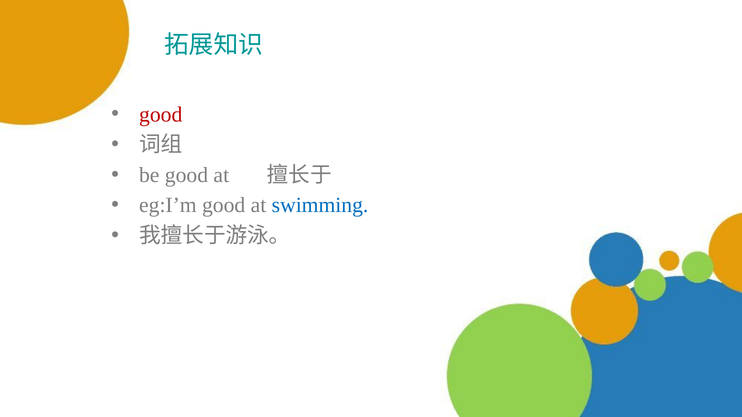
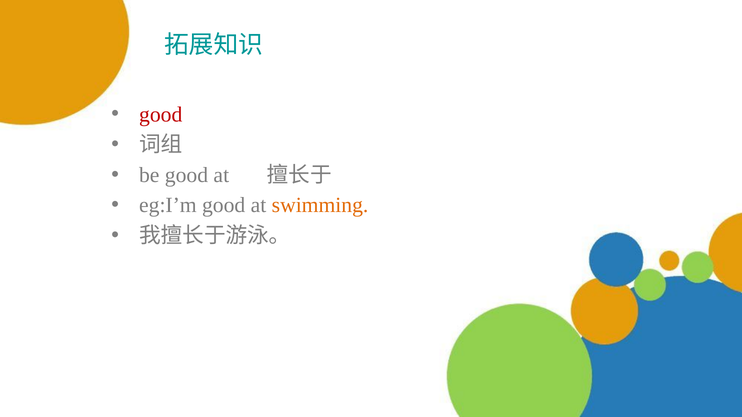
swimming colour: blue -> orange (320, 206)
